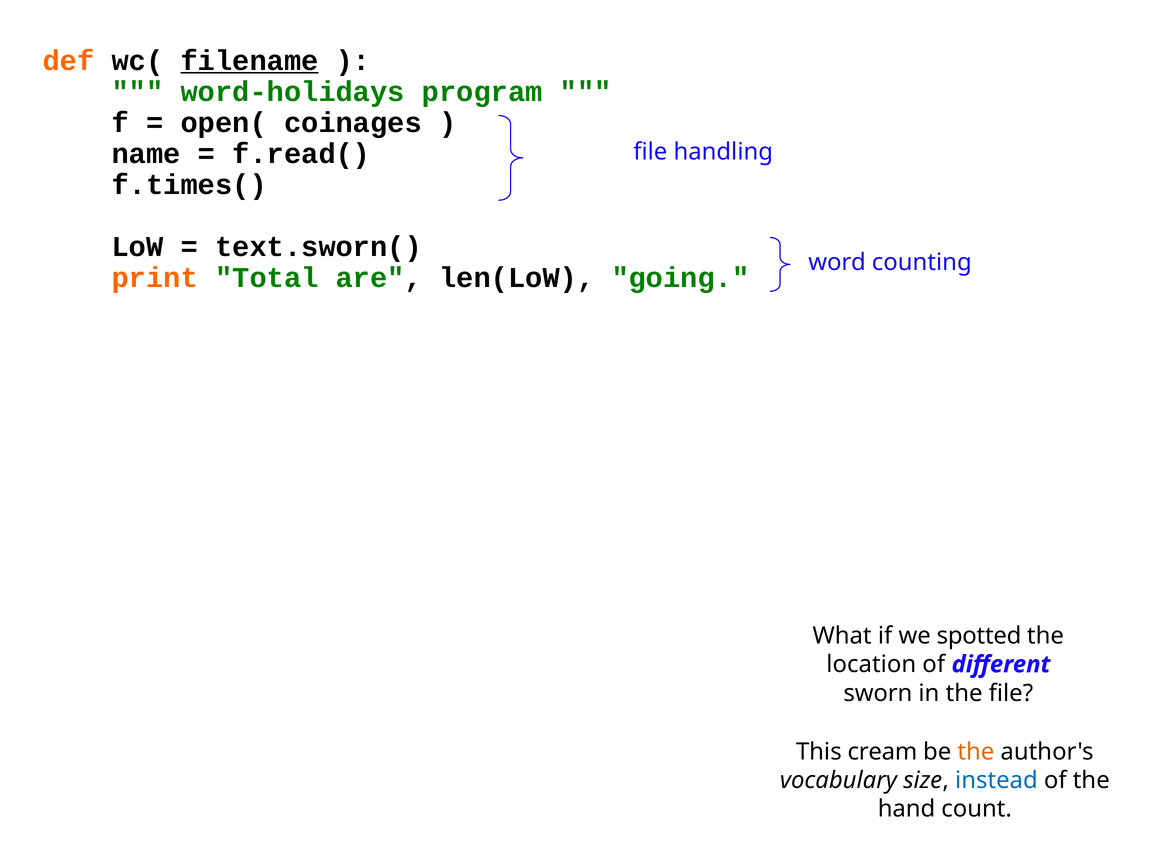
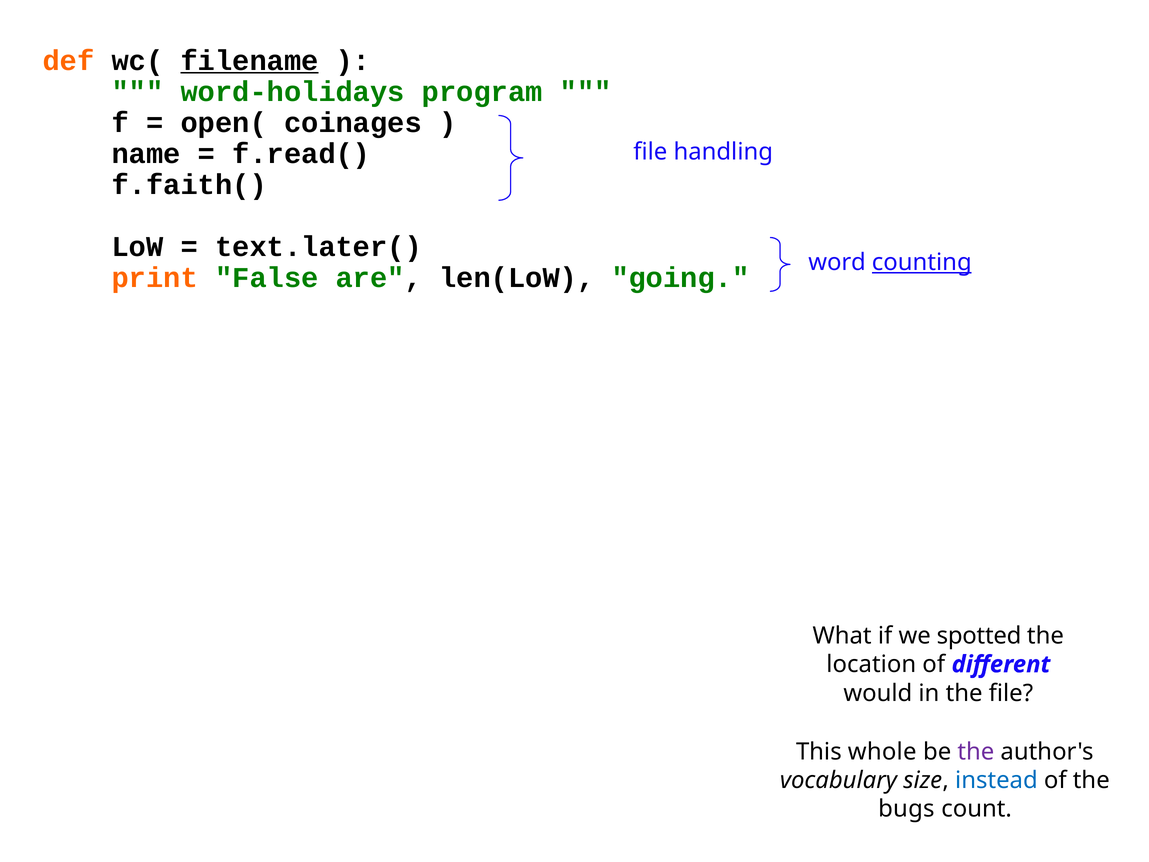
f.times(: f.times( -> f.faith( (189, 185)
text.sworn(: text.sworn( -> text.later( (319, 247)
counting underline: none -> present (922, 262)
Total: Total -> False (267, 278)
sworn: sworn -> would (878, 693)
cream: cream -> whole (882, 751)
the colour: orange -> purple (976, 751)
hand: hand -> bugs (906, 809)
